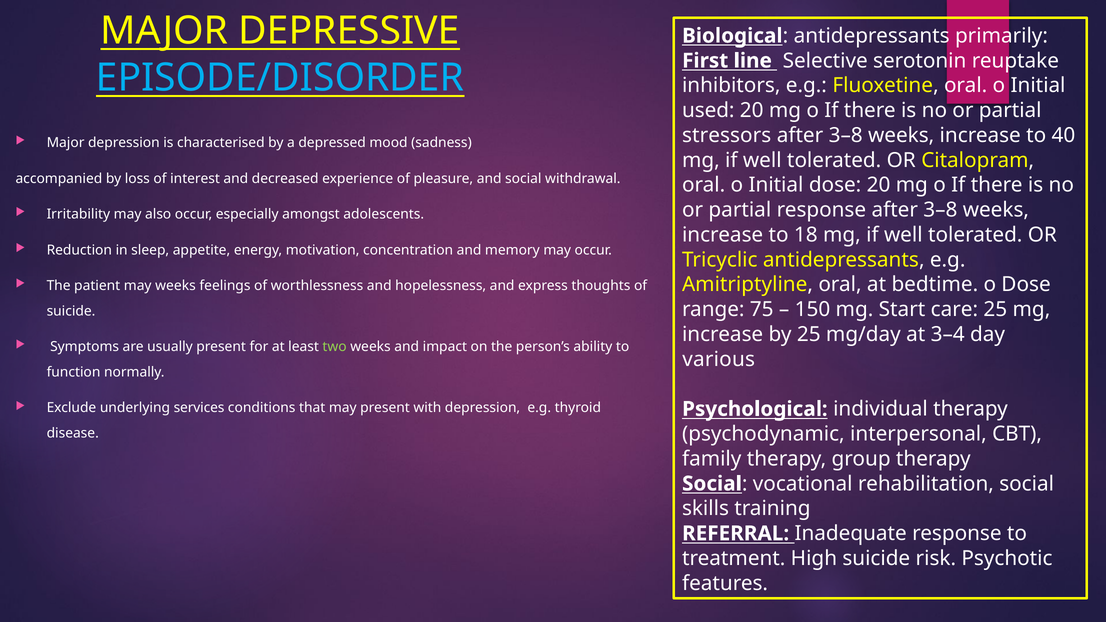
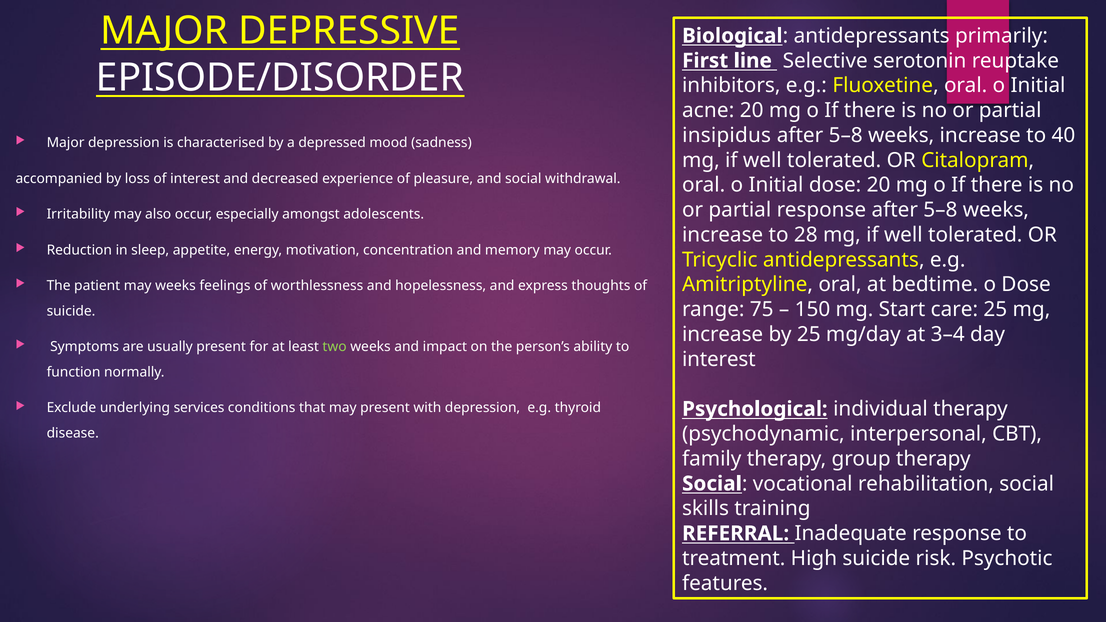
EPISODE/DISORDER colour: light blue -> white (280, 78)
used: used -> acne (708, 110)
stressors: stressors -> insipidus (727, 135)
3–8: 3–8 -> 5–8 (846, 135)
response after 3–8: 3–8 -> 5–8 (940, 210)
18: 18 -> 28 (806, 235)
various: various -> interest (719, 359)
